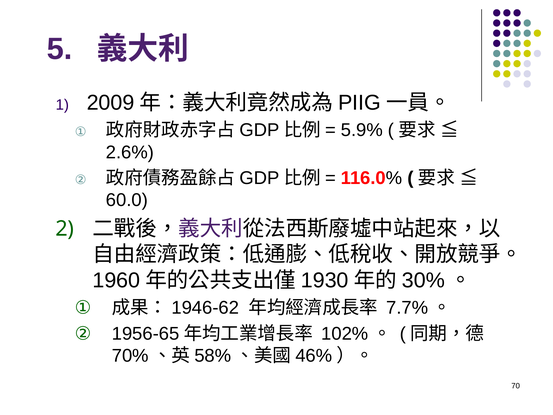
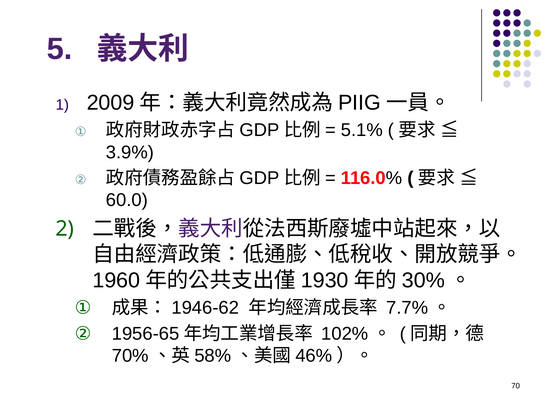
5.9%: 5.9% -> 5.1% (362, 130)
2.6%: 2.6% -> 3.9% (130, 152)
